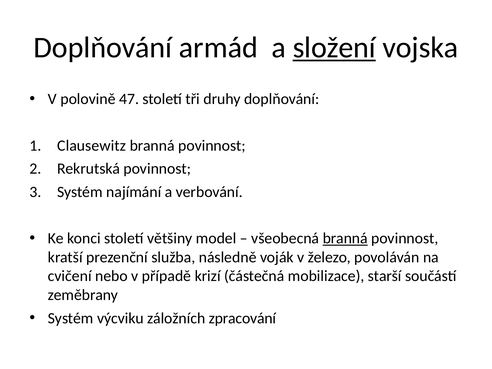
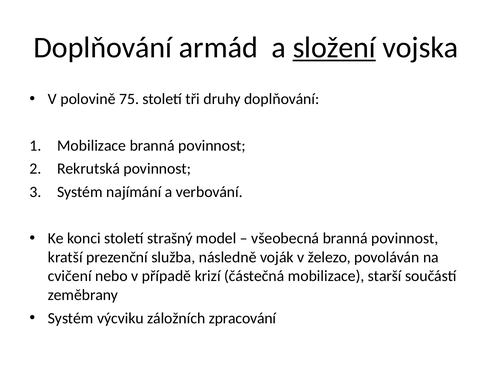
47: 47 -> 75 (129, 99)
Clausewitz: Clausewitz -> Mobilizace (92, 146)
většiny: většiny -> strašný (170, 238)
branná underline: present -> none (345, 238)
